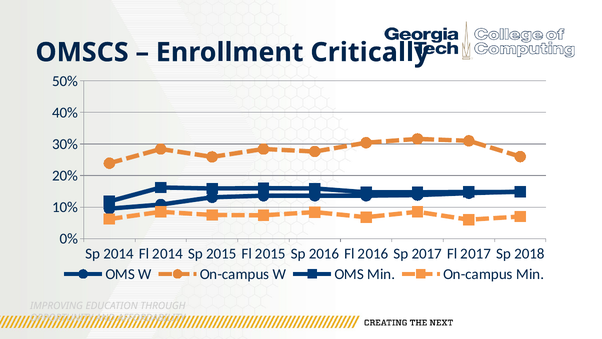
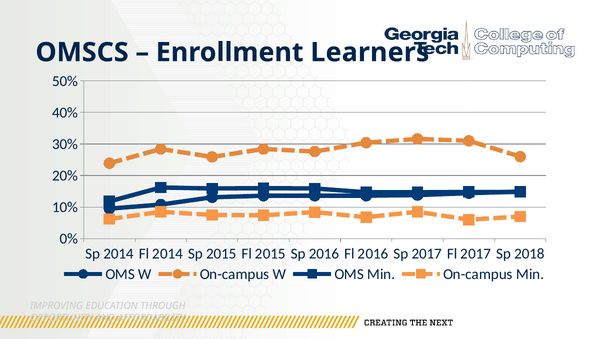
Critically: Critically -> Learners (370, 52)
